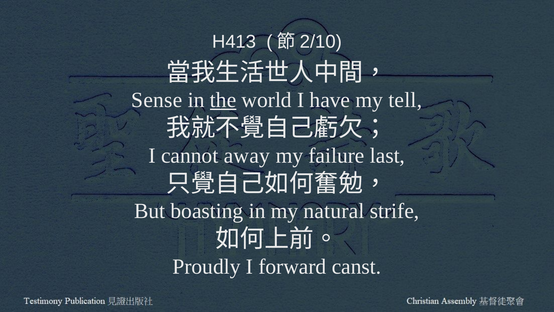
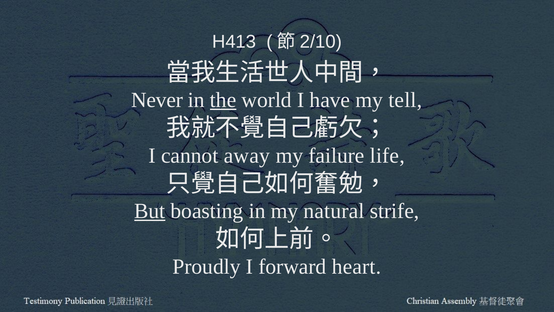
Sense: Sense -> Never (157, 100)
last: last -> life (387, 155)
But underline: none -> present (150, 211)
canst: canst -> heart (356, 266)
